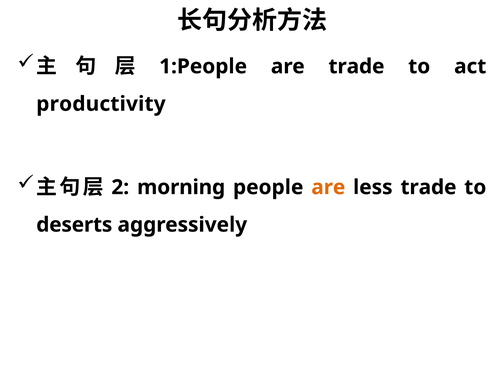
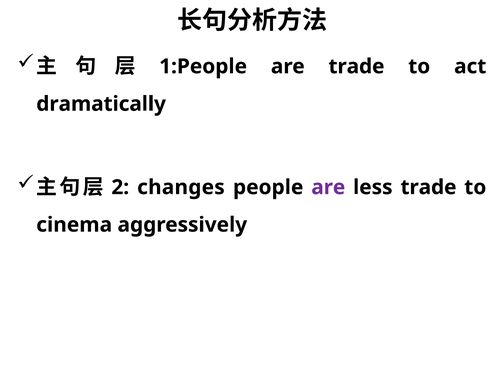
productivity: productivity -> dramatically (101, 104)
morning: morning -> changes (181, 187)
are colour: orange -> purple (328, 187)
deserts: deserts -> cinema (74, 225)
